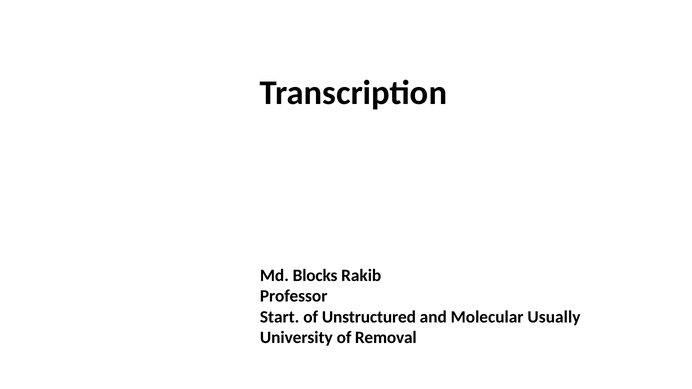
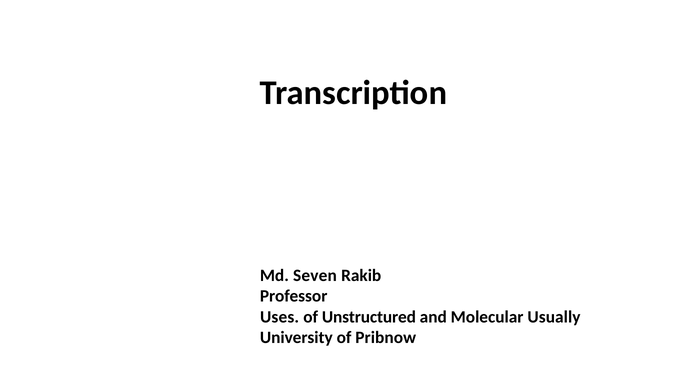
Blocks: Blocks -> Seven (315, 276)
Start: Start -> Uses (280, 317)
Removal: Removal -> Pribnow (386, 338)
